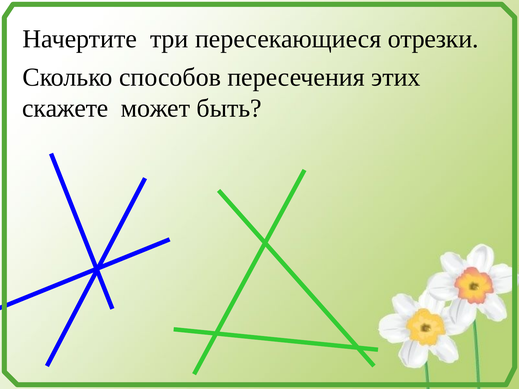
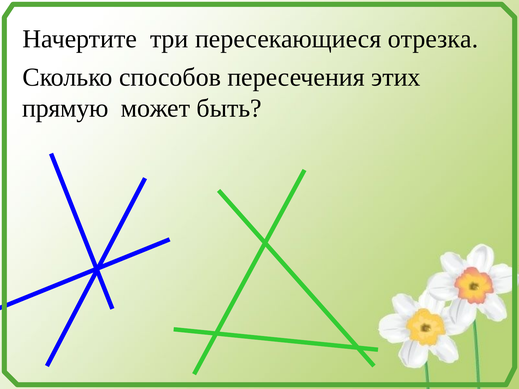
отрезки: отрезки -> отрезка (433, 39)
скажете: скажете -> прямую (65, 108)
